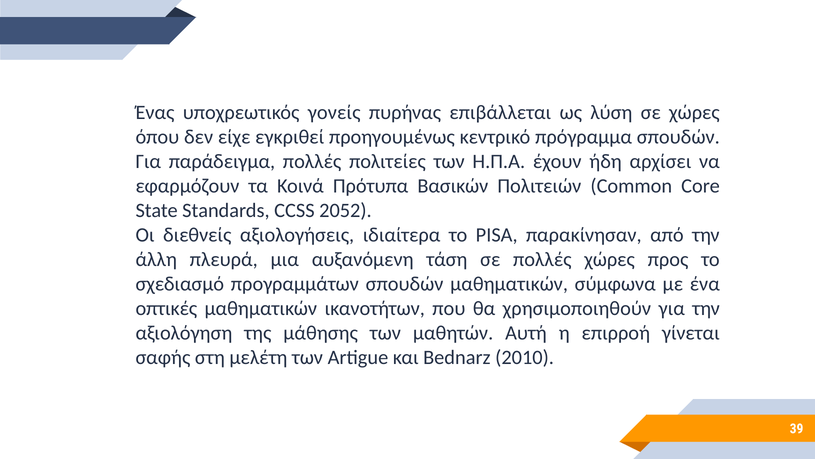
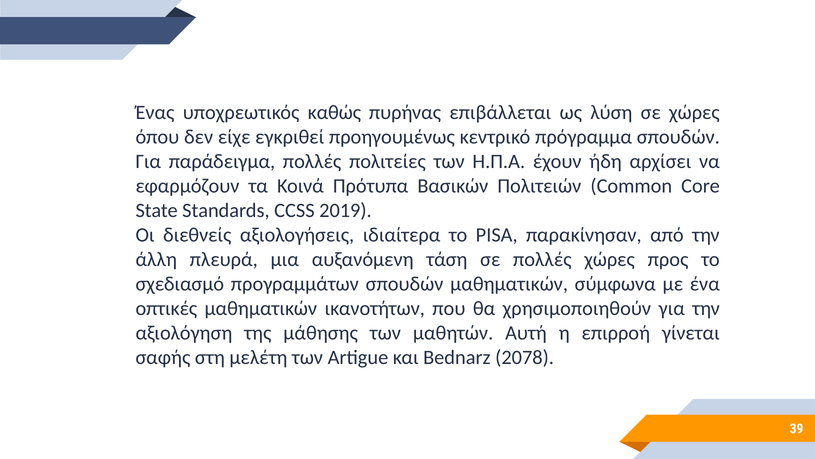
γονείς: γονείς -> καθώς (334, 112)
2052: 2052 -> 2019 (345, 210)
2010: 2010 -> 2078 (525, 357)
